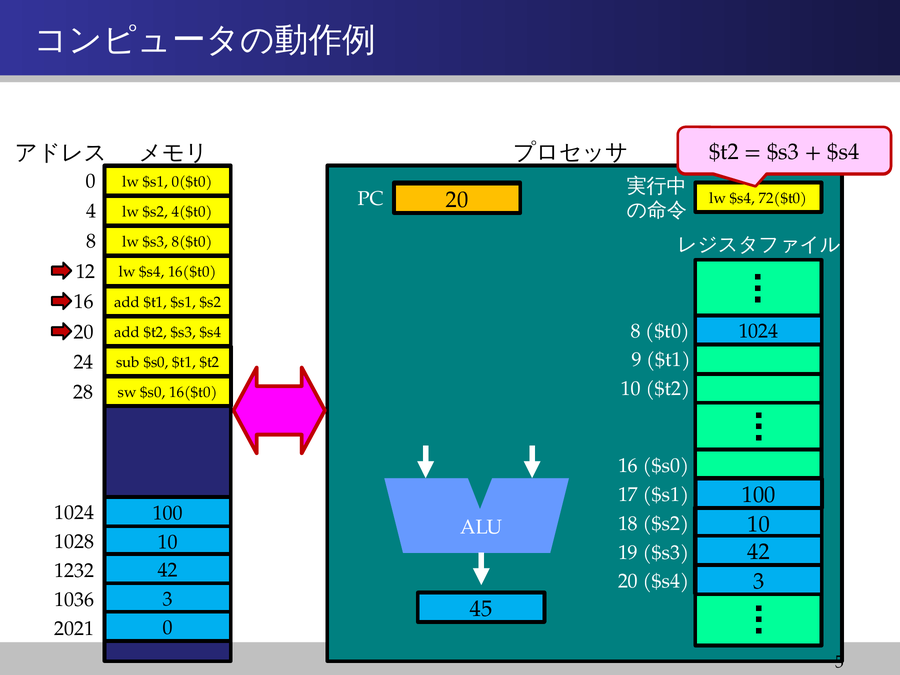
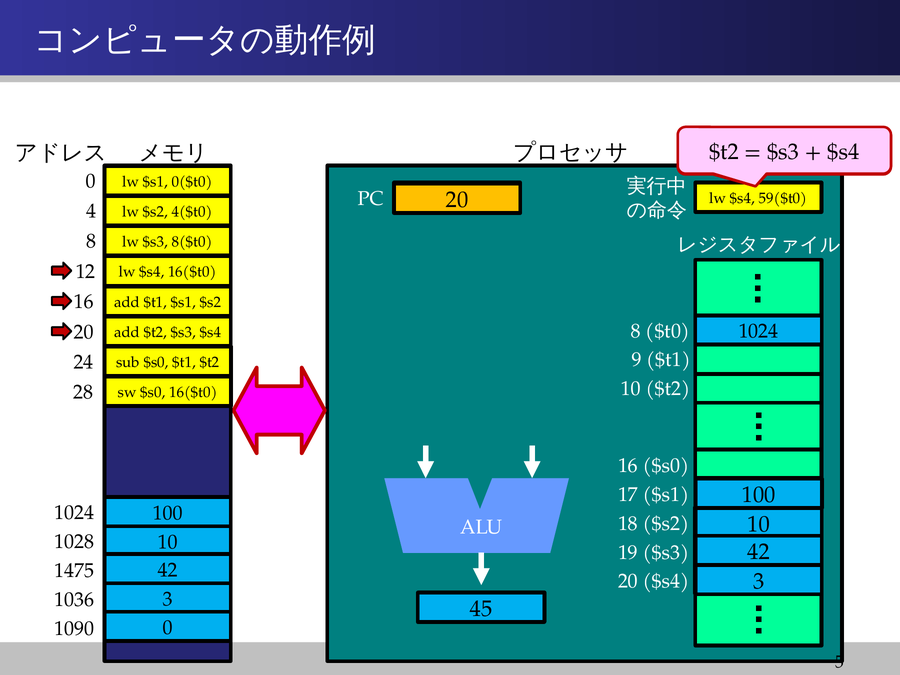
72($t0: 72($t0 -> 59($t0 (783, 198)
1232: 1232 -> 1475 (74, 571)
2021: 2021 -> 1090 (74, 629)
